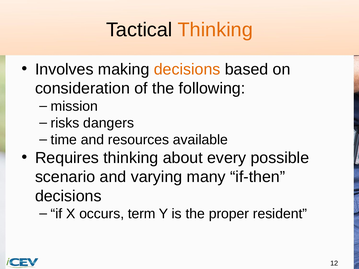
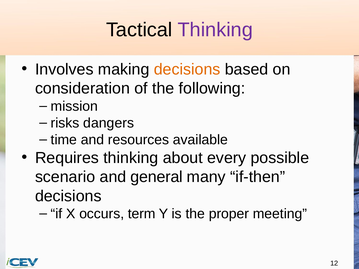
Thinking colour: orange -> purple (215, 30)
varying: varying -> general (157, 177)
resident: resident -> meeting (280, 214)
